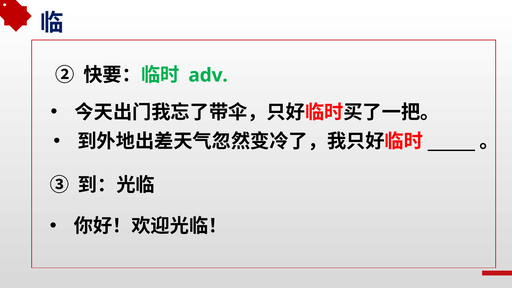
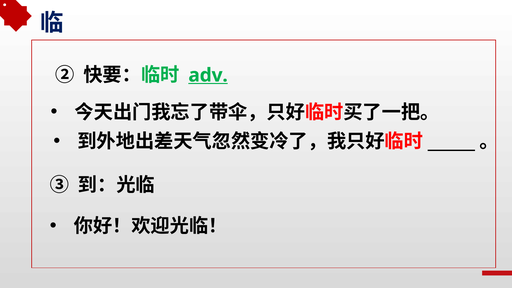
adv underline: none -> present (208, 75)
